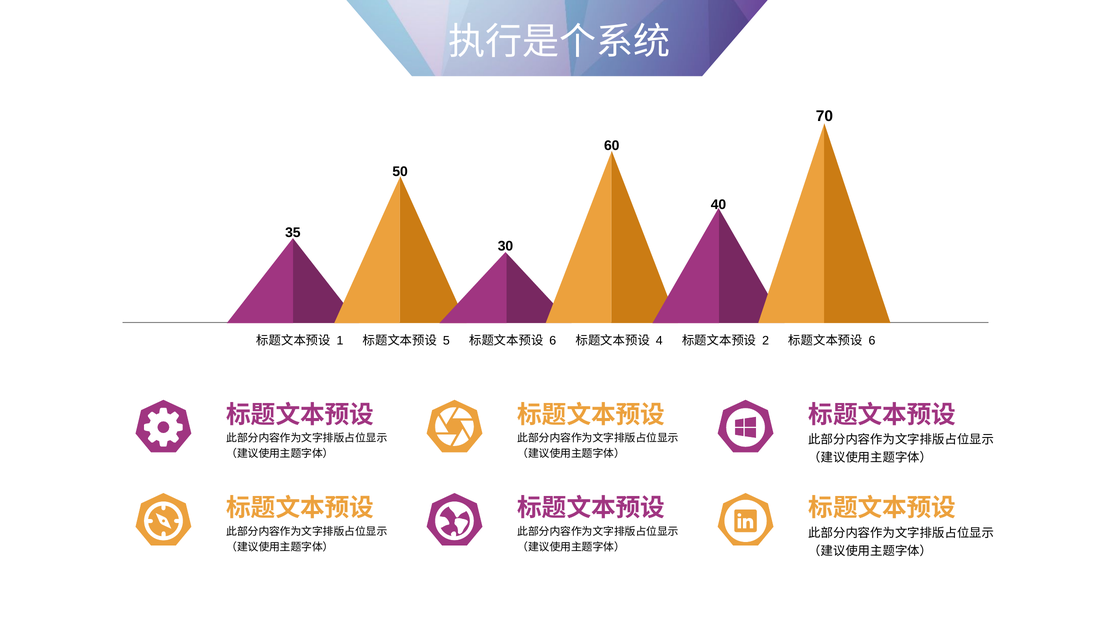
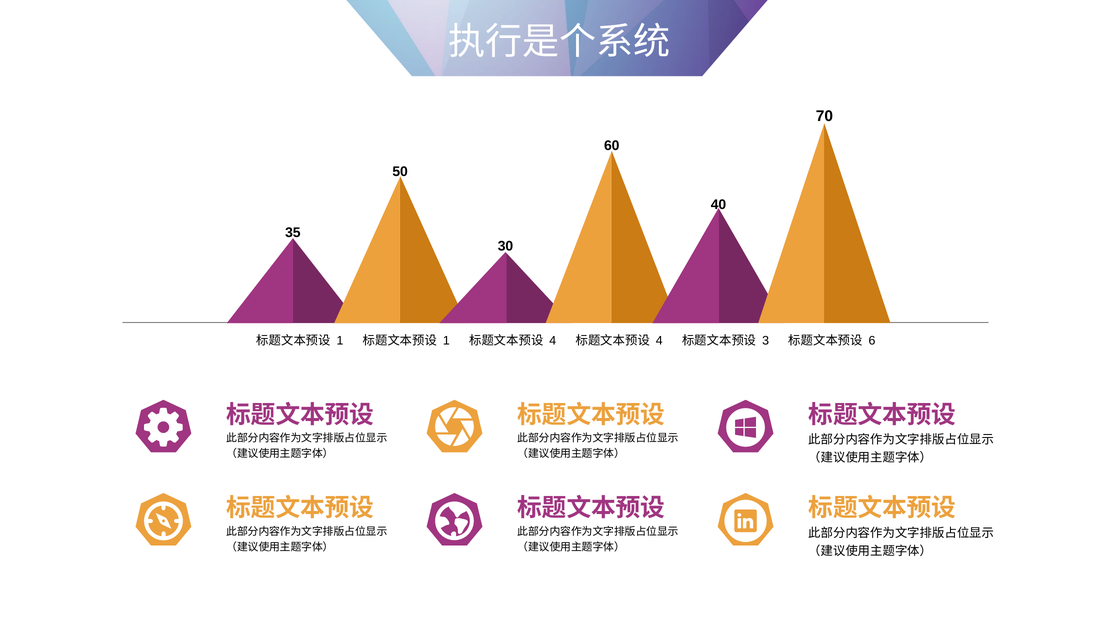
5: 5 -> 1 (446, 341)
6: 6 -> 4 (553, 341)
2: 2 -> 3 (766, 341)
